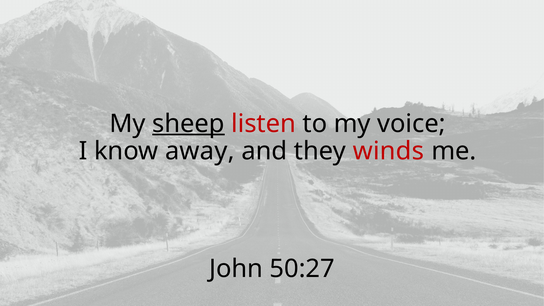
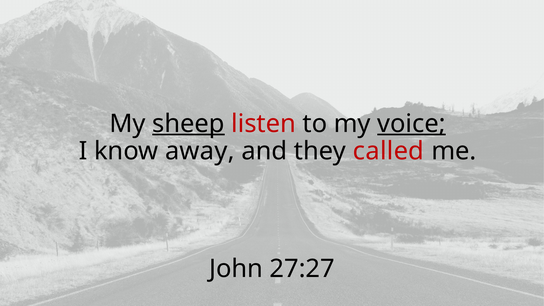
voice underline: none -> present (411, 124)
winds: winds -> called (388, 151)
50:27: 50:27 -> 27:27 (302, 269)
